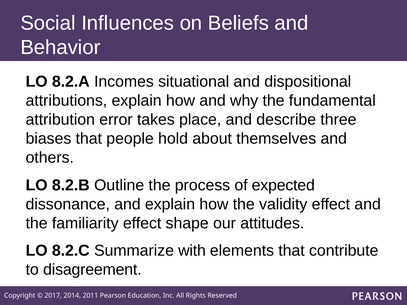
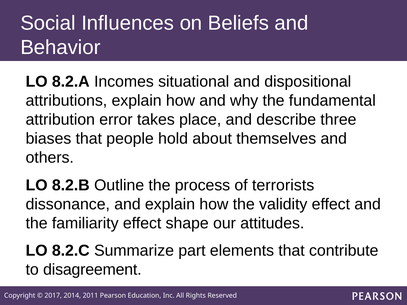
expected: expected -> terrorists (283, 185)
with: with -> part (192, 251)
